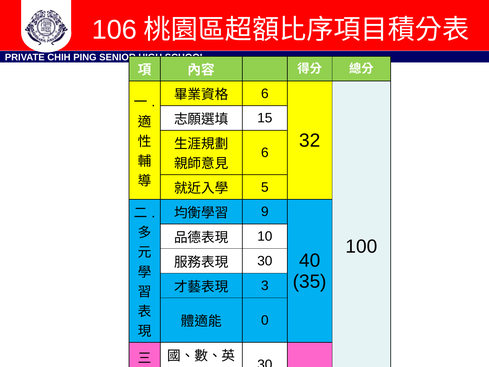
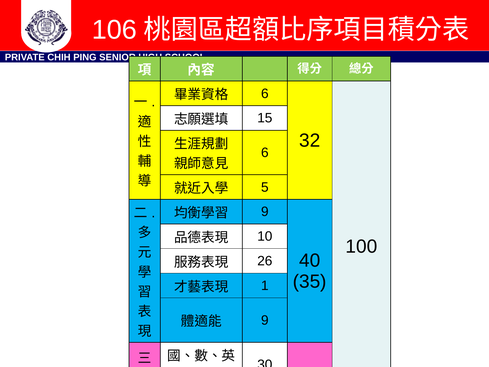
30: 30 -> 26 (265, 261)
3: 3 -> 1 (265, 286)
0: 0 -> 9 (265, 320)
